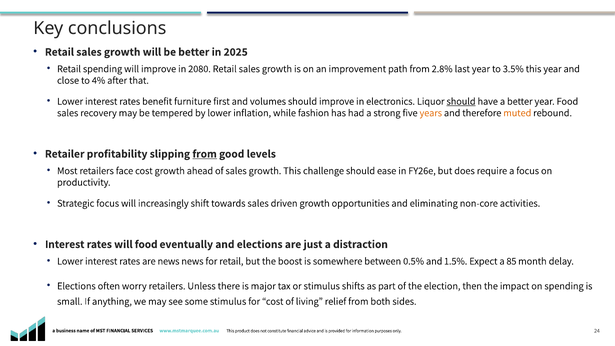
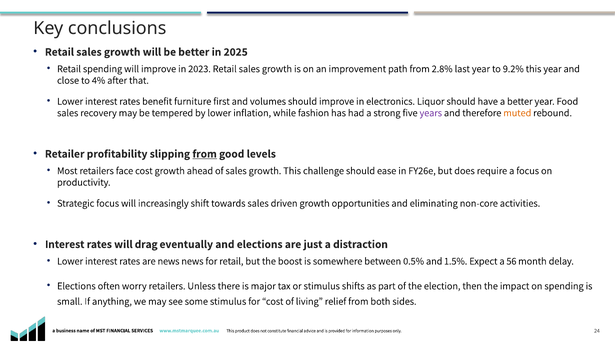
2080: 2080 -> 2023 (199, 69)
3.5%: 3.5% -> 9.2% (513, 69)
should underline: present -> none (461, 101)
years colour: orange -> purple (431, 113)
will food: food -> drag (146, 244)
85: 85 -> 56 (511, 261)
